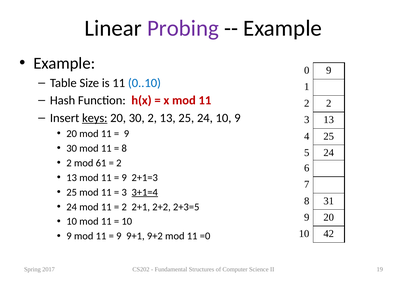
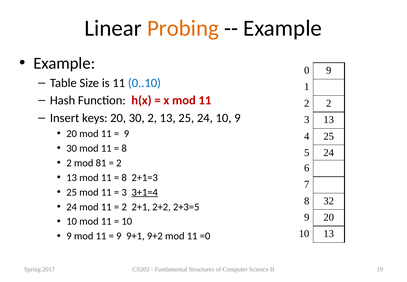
Probing colour: purple -> orange (183, 28)
keys underline: present -> none (95, 118)
61: 61 -> 81 (101, 163)
9: 9 -> 8 (124, 178)
31: 31 -> 32 (329, 201)
10 42: 42 -> 13 (329, 234)
